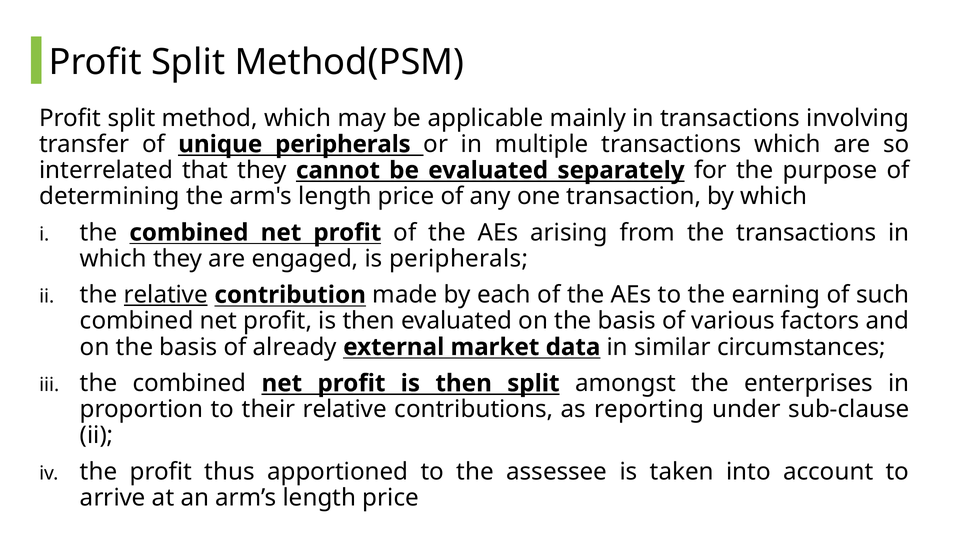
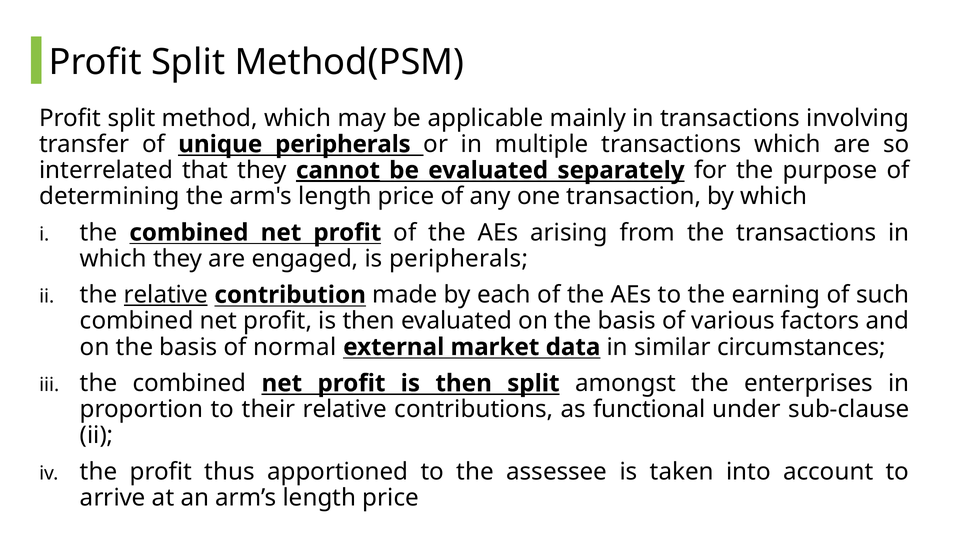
cannot underline: none -> present (338, 170)
already: already -> normal (295, 347)
reporting: reporting -> functional (649, 410)
